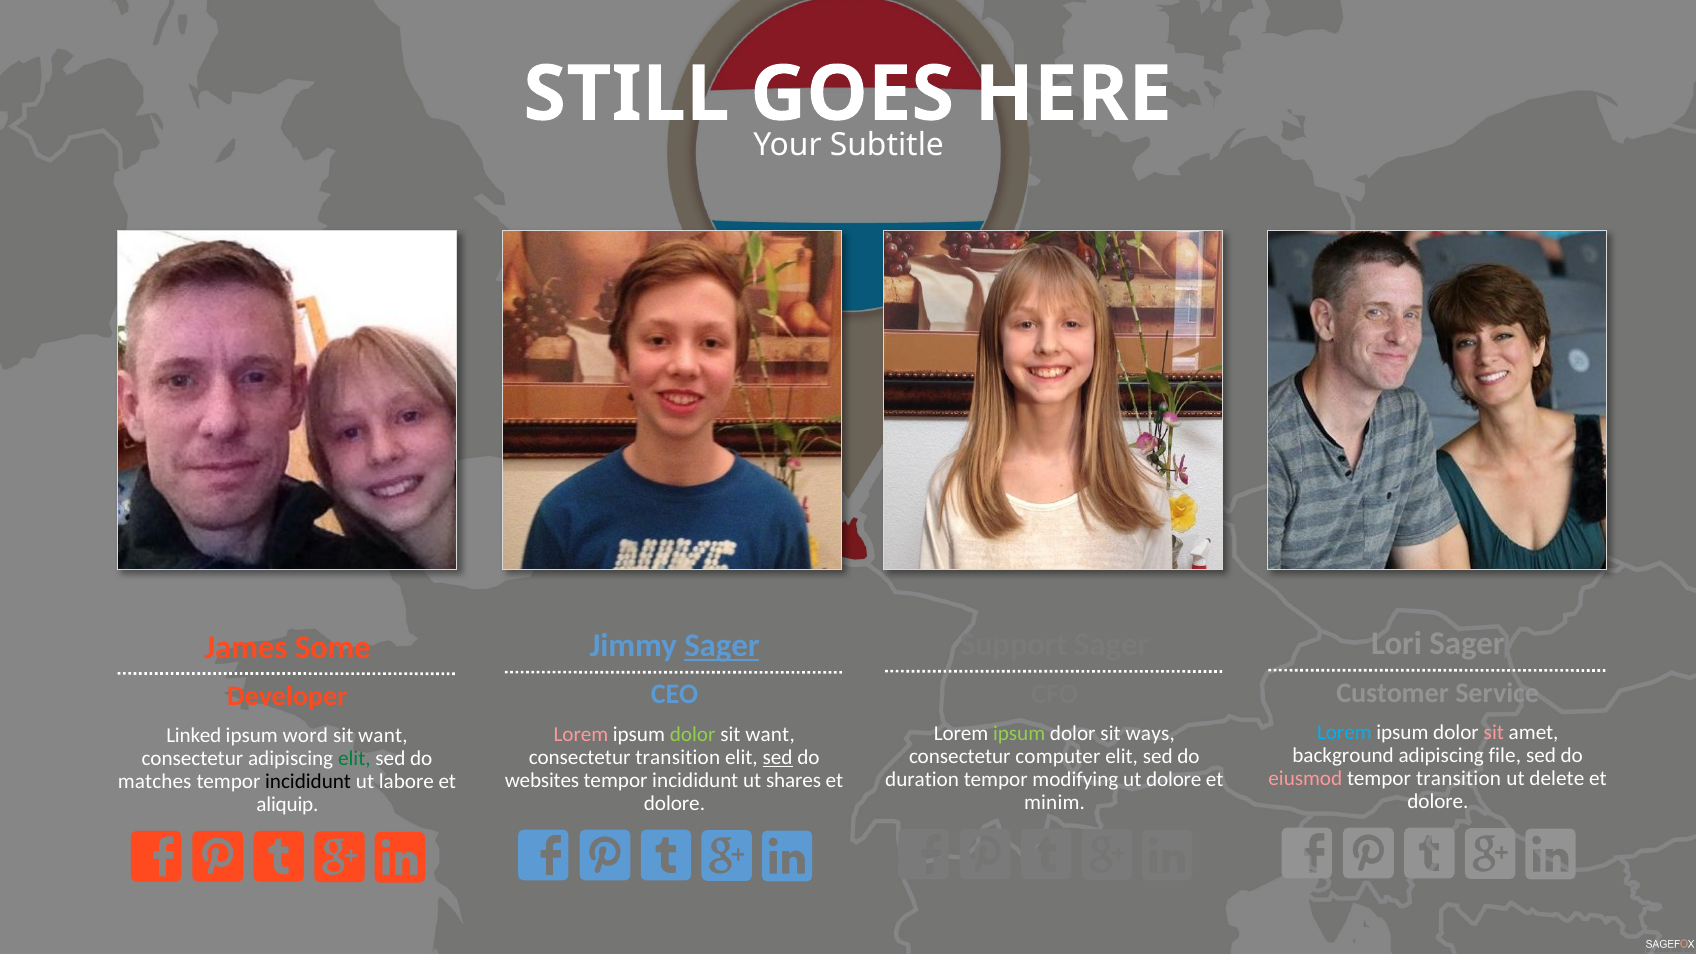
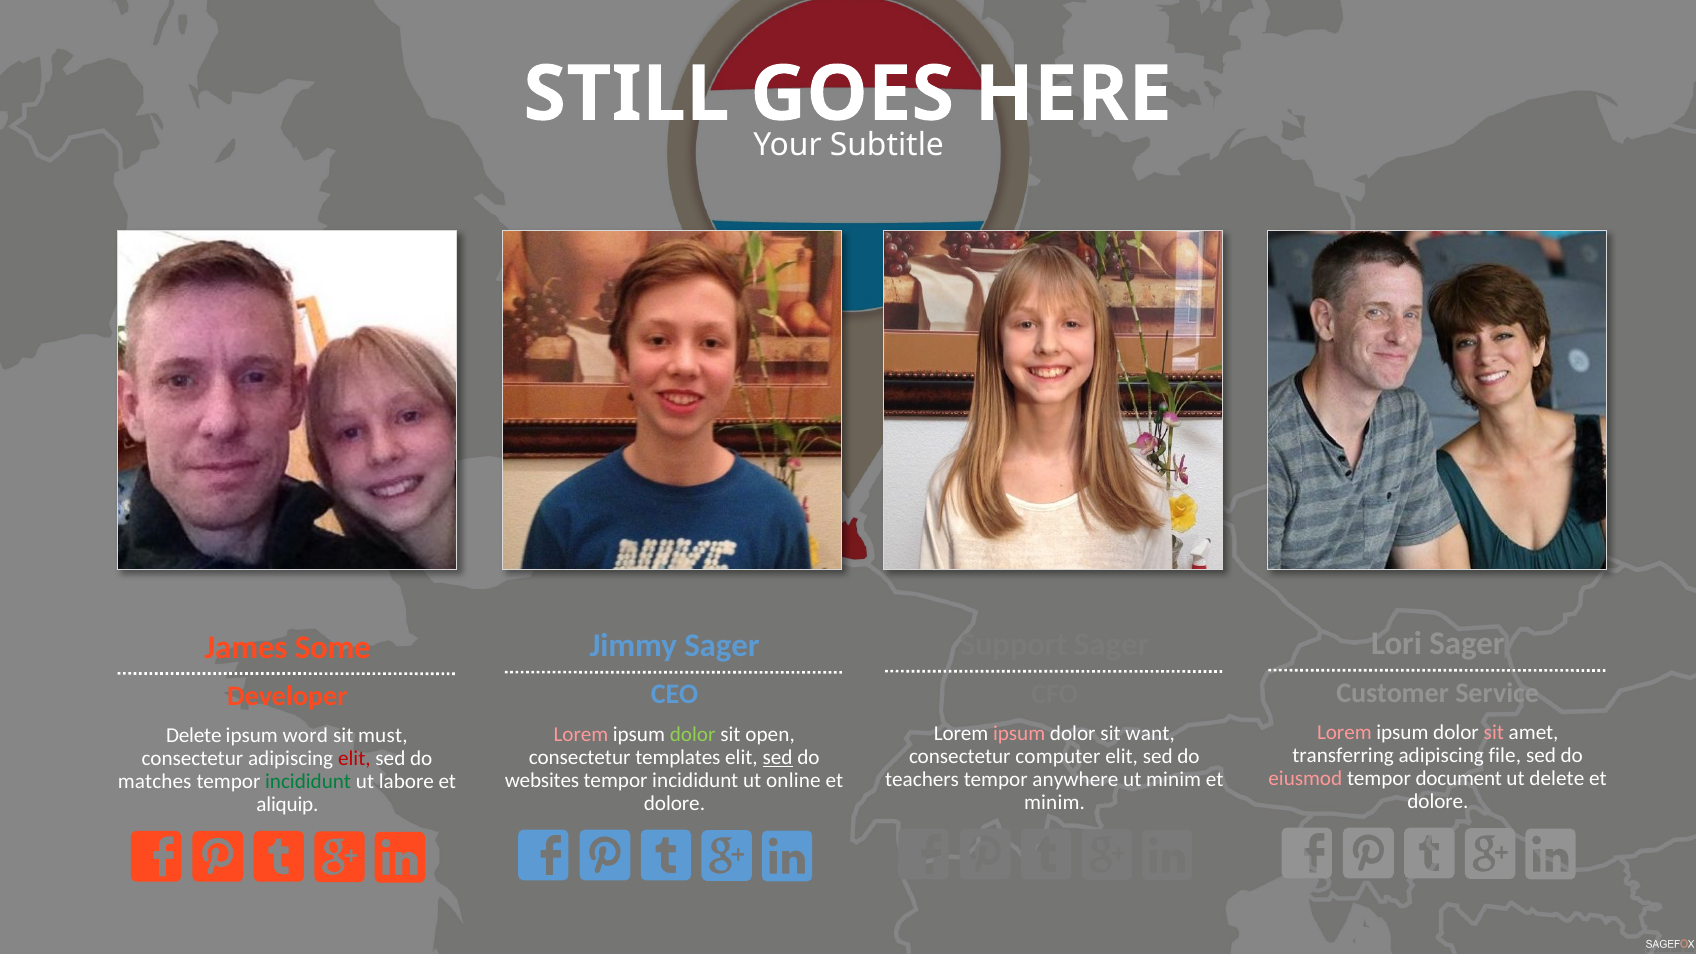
Sager underline: present -> none (722, 646)
Lorem colour: light blue -> pink (1344, 733)
ipsum colour: light green -> pink (1019, 734)
ways: ways -> want (1150, 734)
want: want -> open (770, 735)
Linked: Linked -> Delete (194, 736)
want: want -> must (383, 736)
background: background -> transferring (1343, 755)
consectetur transition: transition -> templates (678, 757)
elit colour: green -> red (354, 759)
tempor transition: transition -> document (1459, 778)
duration: duration -> teachers (922, 779)
modifying: modifying -> anywhere (1075, 779)
ut dolore: dolore -> minim (1174, 779)
shares: shares -> online (793, 780)
incididunt colour: black -> green (308, 782)
